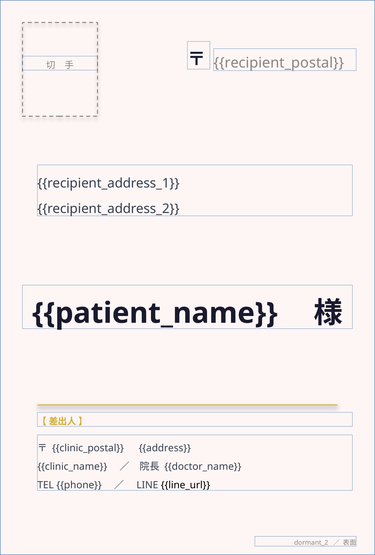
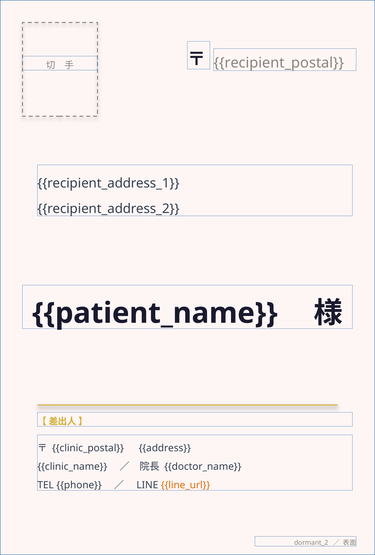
line_url colour: black -> orange (186, 485)
